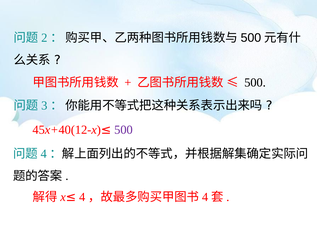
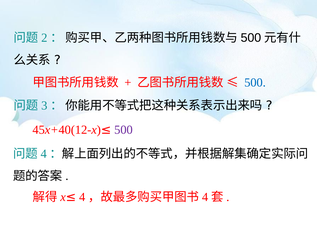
500 colour: black -> blue (255, 82)
